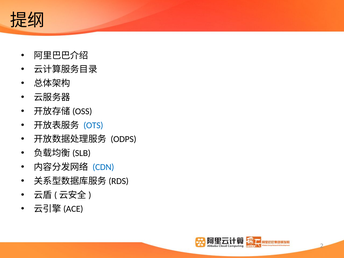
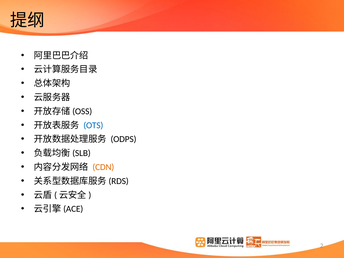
CDN colour: blue -> orange (103, 167)
